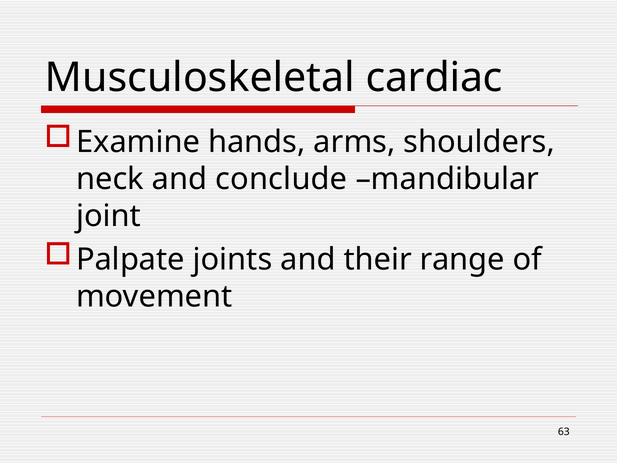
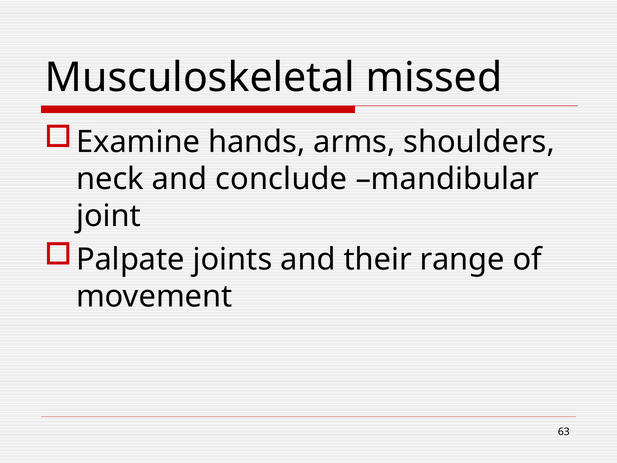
cardiac: cardiac -> missed (434, 78)
